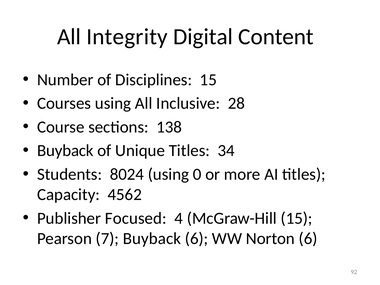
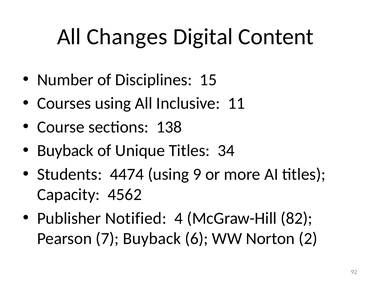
Integrity: Integrity -> Changes (127, 37)
28: 28 -> 11 (236, 103)
8024: 8024 -> 4474 (127, 174)
0: 0 -> 9 (197, 174)
Focused: Focused -> Notified (136, 218)
McGraw-Hill 15: 15 -> 82 (297, 218)
Norton 6: 6 -> 2 (308, 239)
